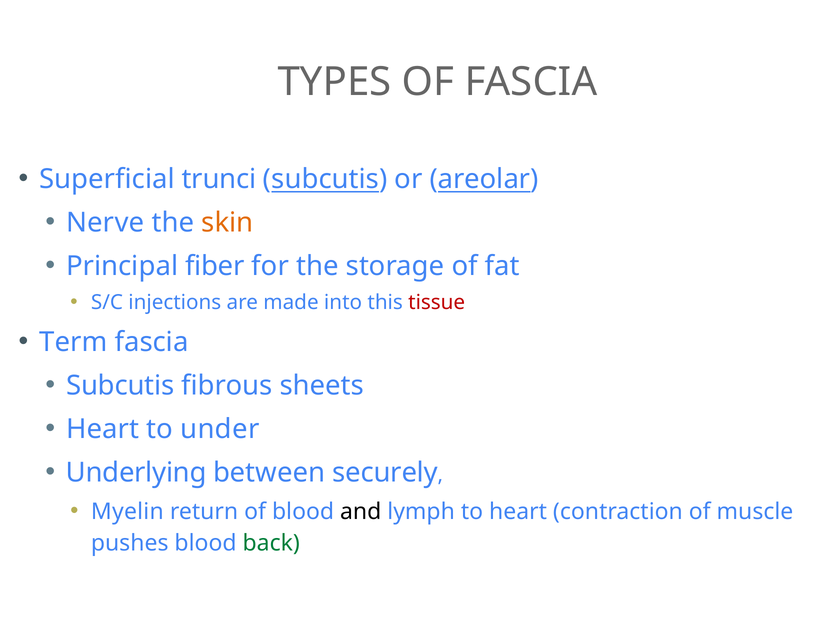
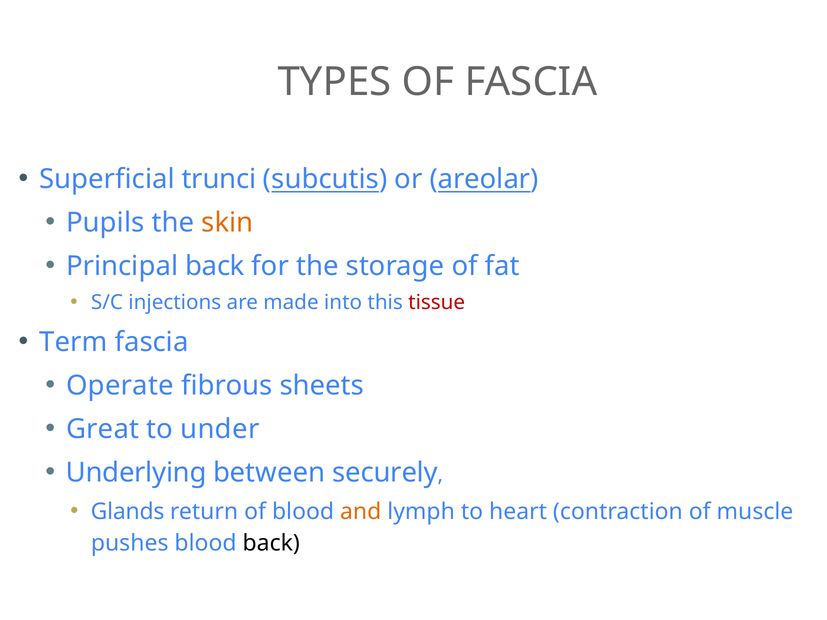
Nerve: Nerve -> Pupils (105, 223)
Principal fiber: fiber -> back (215, 266)
Subcutis: Subcutis -> Operate (120, 386)
Heart: Heart -> Great (103, 430)
Myelin: Myelin -> Glands (128, 512)
and colour: black -> orange (361, 512)
back colour: green -> black (271, 543)
